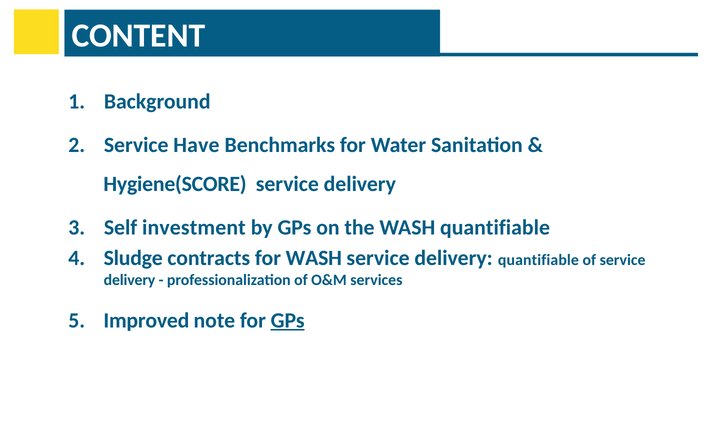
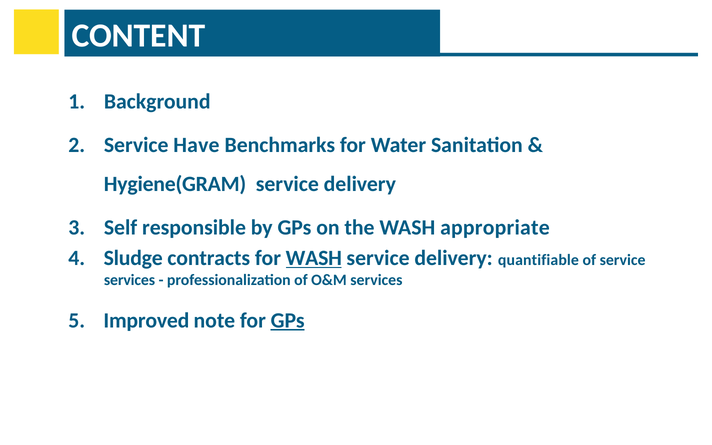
Hygiene(SCORE: Hygiene(SCORE -> Hygiene(GRAM (175, 184)
investment: investment -> responsible (194, 228)
WASH quantifiable: quantifiable -> appropriate (495, 228)
WASH underline: none -> present (314, 258)
delivery: delivery -> services (129, 280)
